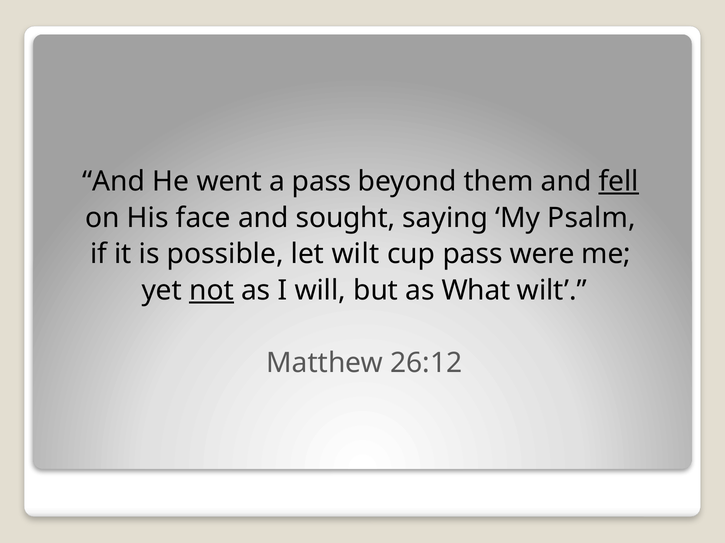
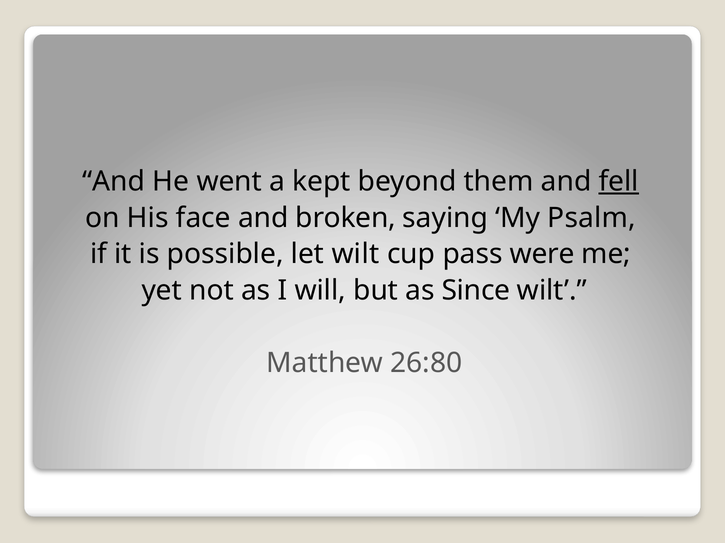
a pass: pass -> kept (322, 182)
sought: sought -> broken (346, 218)
not underline: present -> none (212, 291)
What: What -> Since (476, 291)
26:12: 26:12 -> 26:80 (426, 364)
